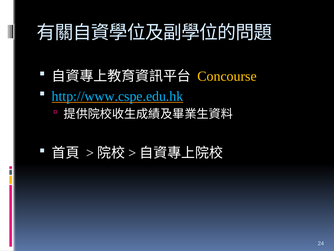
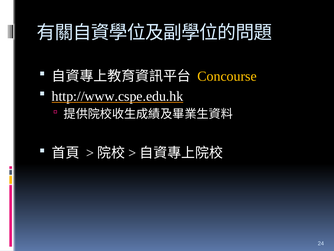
http://www.cspe.edu.hk colour: light blue -> white (118, 96)
